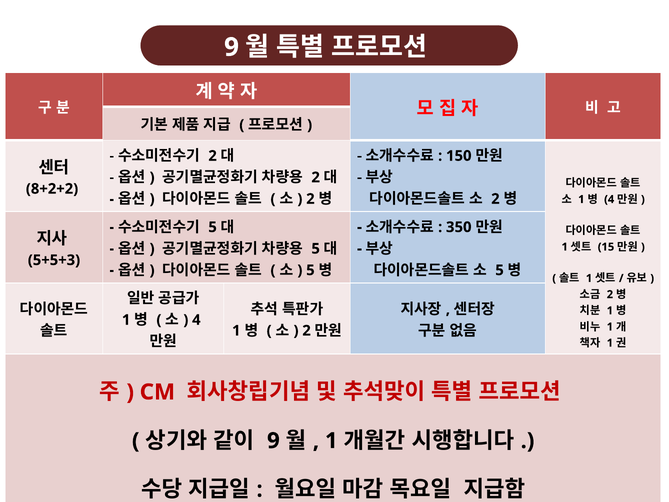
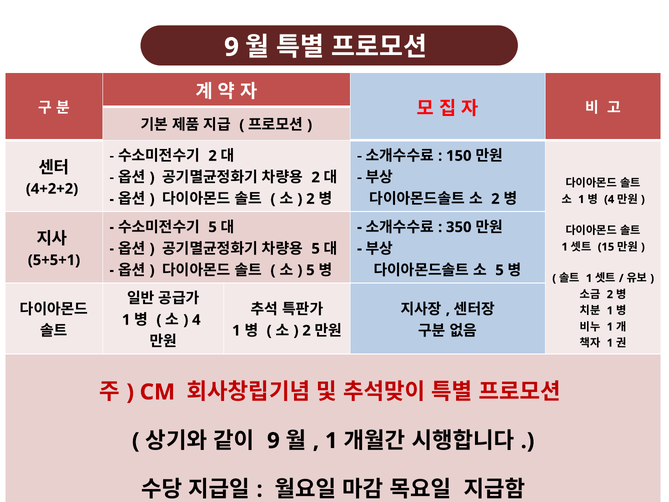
8+2+2: 8+2+2 -> 4+2+2 (52, 189)
5+5+3: 5+5+3 -> 5+5+1 (54, 260)
